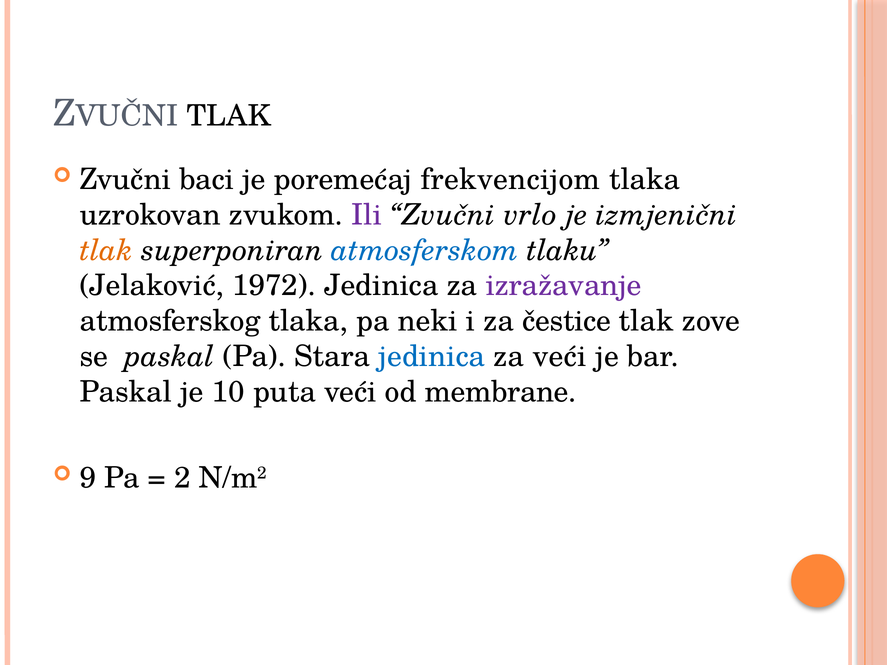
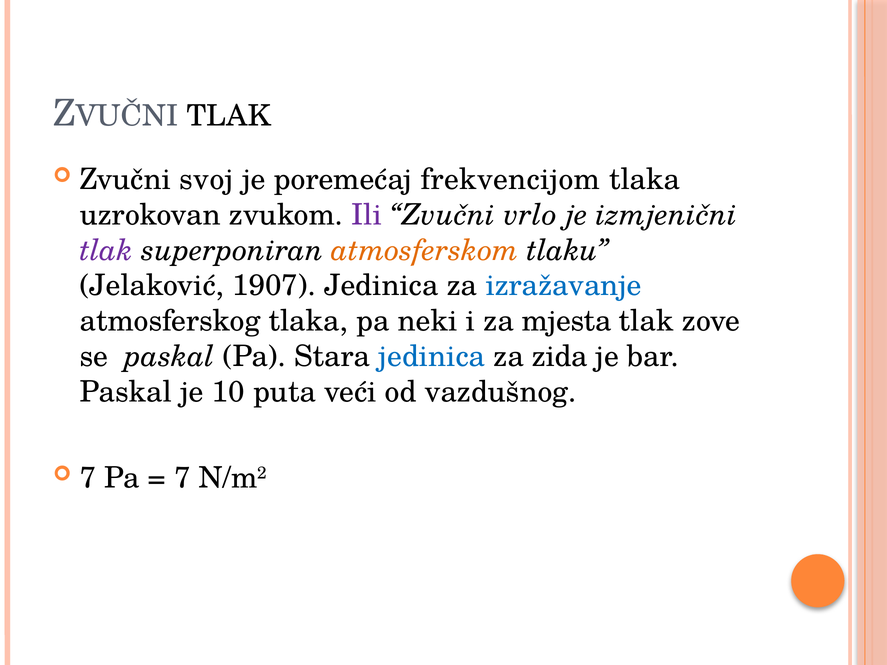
baci: baci -> svoj (206, 179)
tlak colour: orange -> purple (106, 250)
atmosferskom colour: blue -> orange (425, 250)
1972: 1972 -> 1907 (274, 286)
izražavanje colour: purple -> blue (564, 286)
čestice: čestice -> mjesta (567, 321)
za veći: veći -> zida (560, 357)
membrane: membrane -> vazdušnog (501, 392)
9: 9 -> 7 (88, 478)
2: 2 -> 7 (182, 478)
